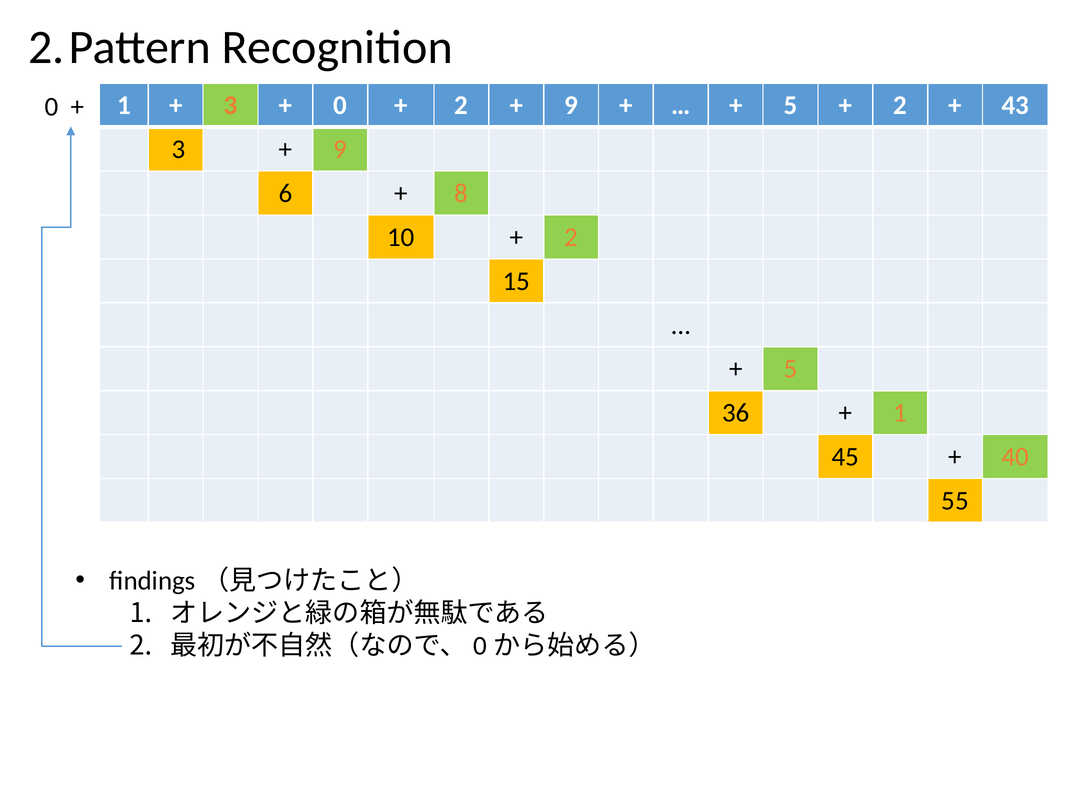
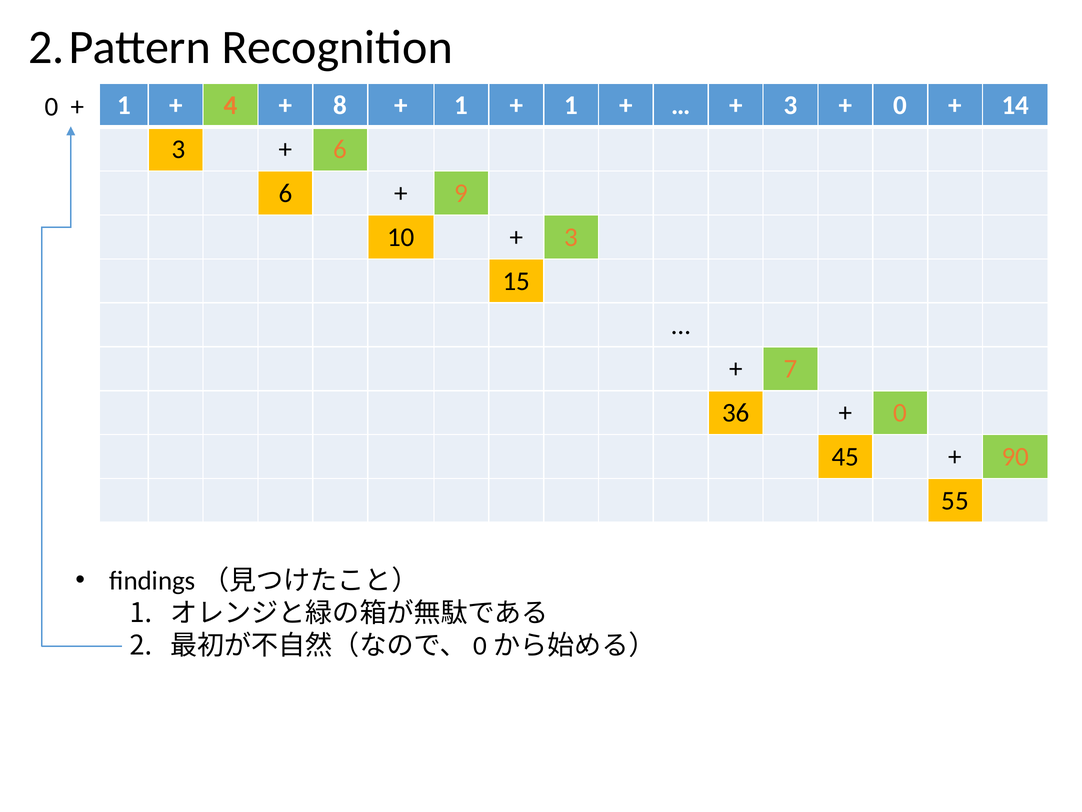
3: 3 -> 4 (231, 105)
0: 0 -> 8 (340, 105)
2: 2 -> 1 (461, 105)
9: 9 -> 1 (571, 105)
5: 5 -> 3 (791, 105)
2: 2 -> 0 (900, 105)
43: 43 -> 14 (1015, 105)
9: 9 -> 6 (340, 149)
8: 8 -> 9 (461, 193)
2: 2 -> 3 (571, 237)
5: 5 -> 7 (791, 369)
1: 1 -> 0 (900, 413)
40: 40 -> 90 (1015, 457)
